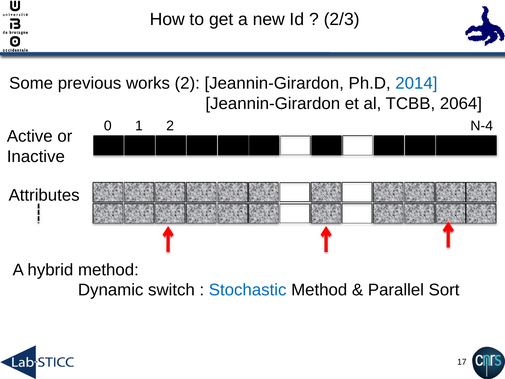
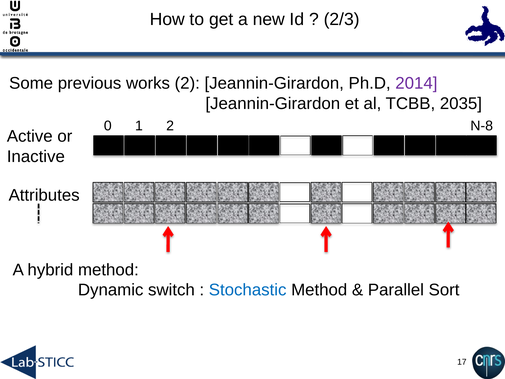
2014 colour: blue -> purple (416, 83)
2064: 2064 -> 2035 (461, 103)
N-4: N-4 -> N-8 (482, 126)
